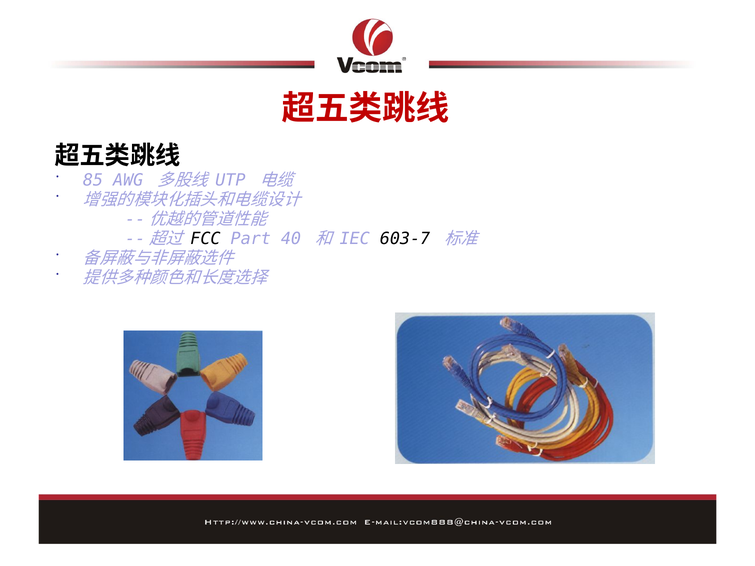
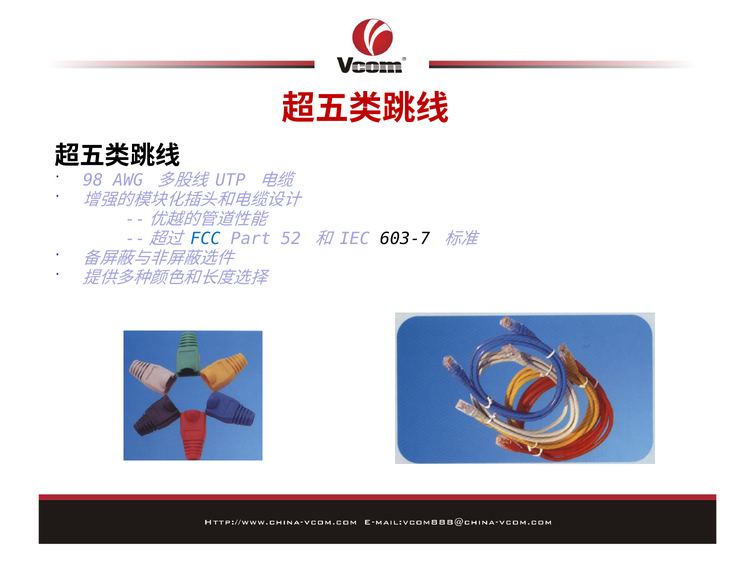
85: 85 -> 98 (93, 180)
FCC colour: black -> blue (205, 239)
40: 40 -> 52 (291, 239)
